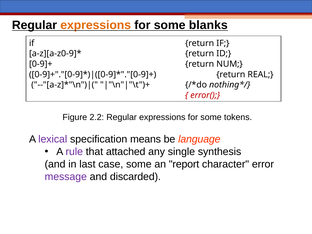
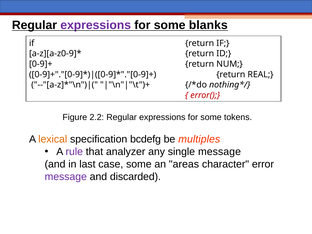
expressions colour: orange -> purple (96, 25)
lexical colour: purple -> orange (53, 139)
means: means -> bcdefg (146, 139)
language: language -> multiples (199, 139)
attached: attached -> analyzer (126, 152)
single synthesis: synthesis -> message (219, 152)
report: report -> areas (184, 164)
